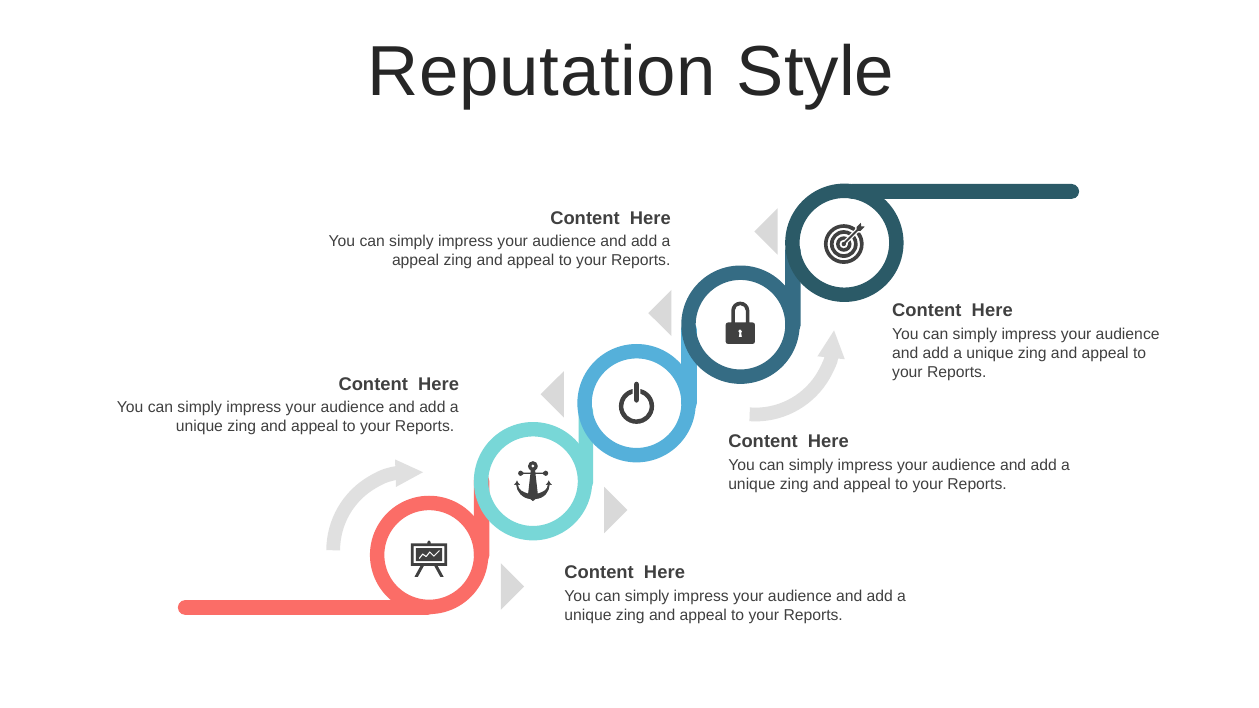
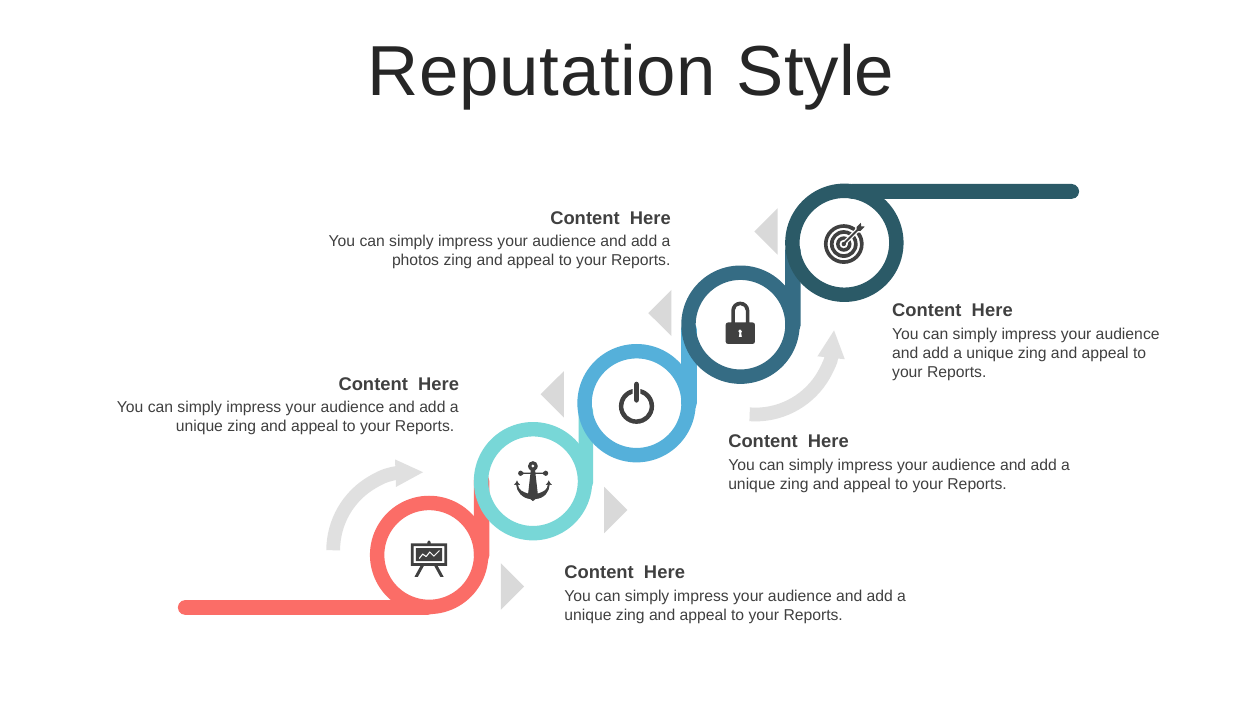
appeal: appeal -> photos (416, 261)
